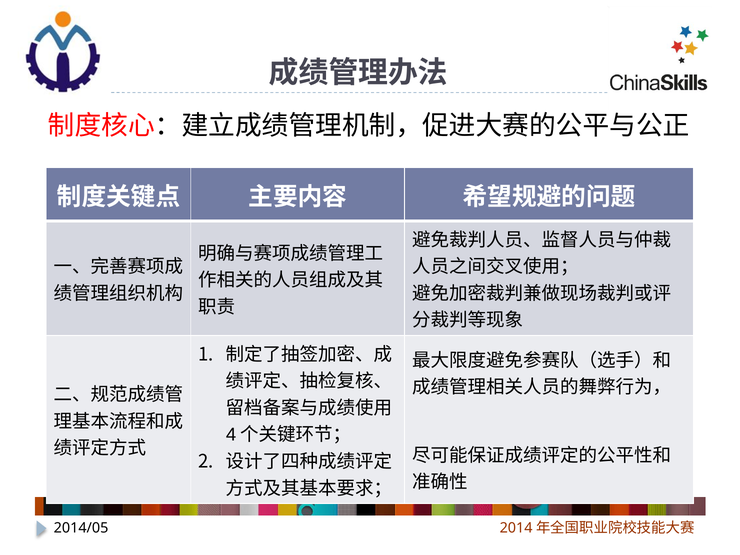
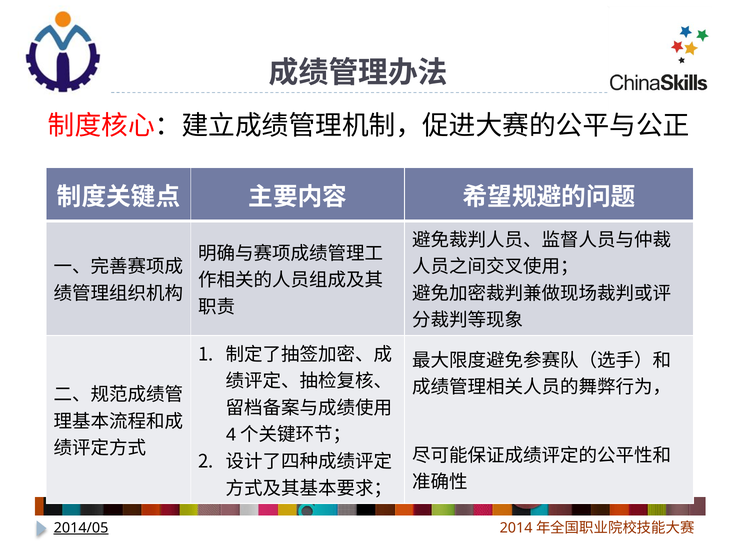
2014/05 underline: none -> present (81, 528)
